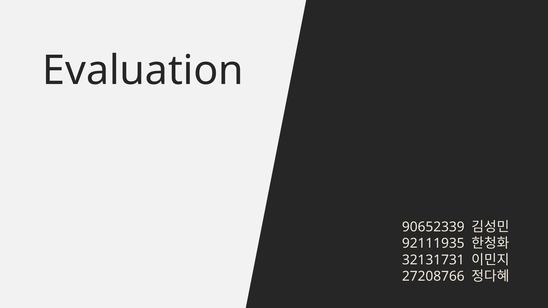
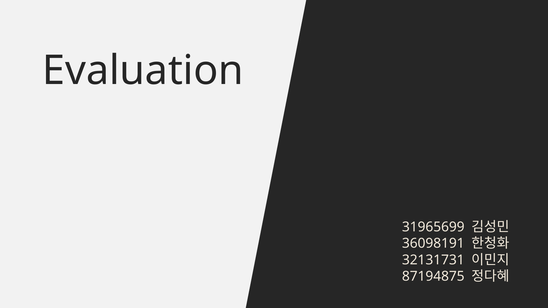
90652339: 90652339 -> 31965699 (433, 227)
92111935: 92111935 -> 36098191 (433, 244)
27208766: 27208766 -> 87194875 (433, 277)
